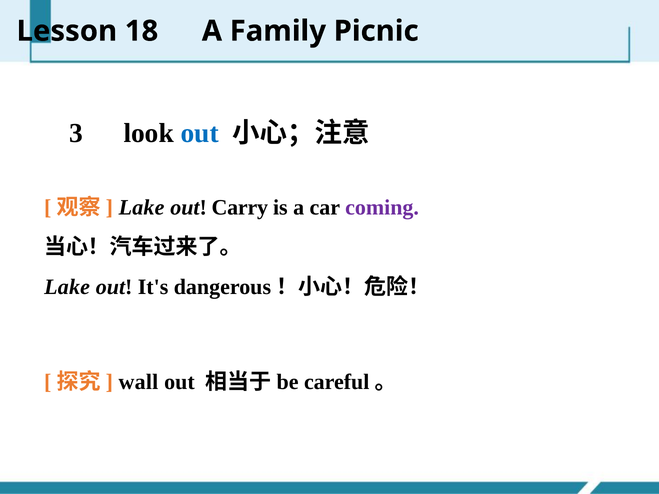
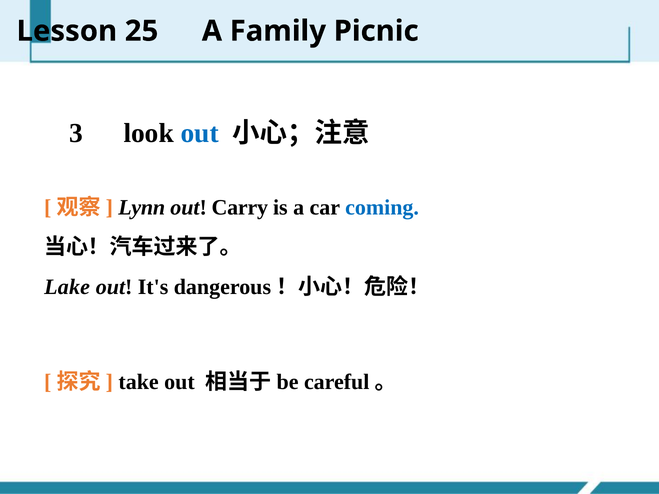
18: 18 -> 25 (142, 31)
Lake: Lake -> Lynn (142, 208)
coming colour: purple -> blue (382, 208)
wall: wall -> take (139, 382)
